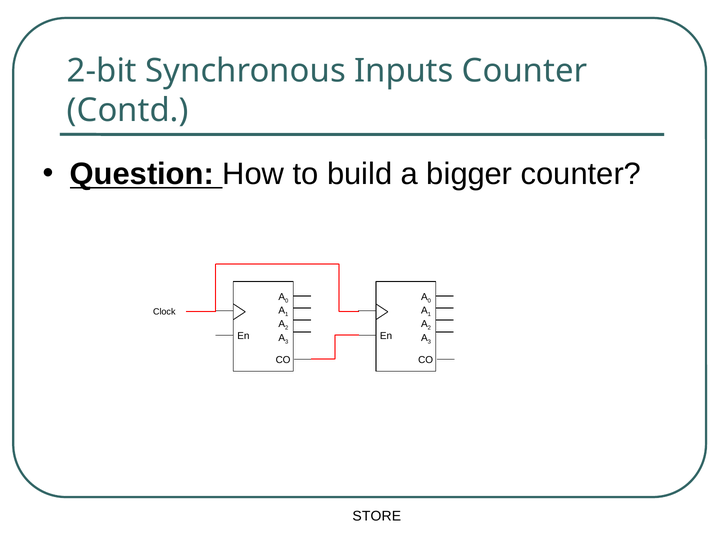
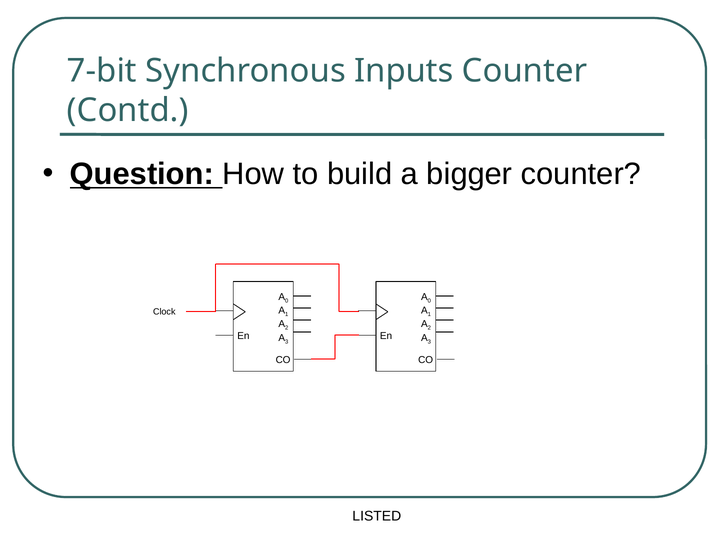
2-bit: 2-bit -> 7-bit (102, 71)
STORE: STORE -> LISTED (377, 516)
